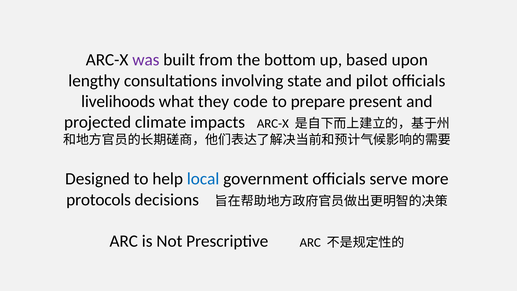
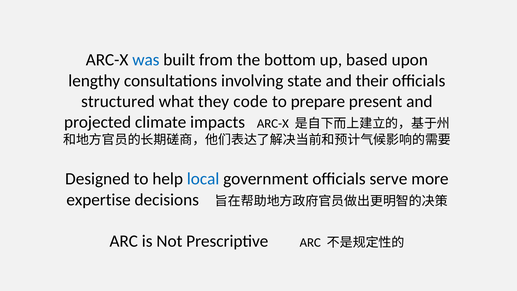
was colour: purple -> blue (146, 60)
pilot: pilot -> their (372, 81)
livelihoods: livelihoods -> structured (118, 101)
protocols: protocols -> expertise (98, 200)
